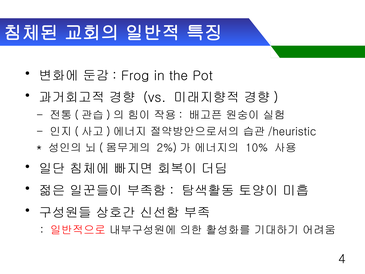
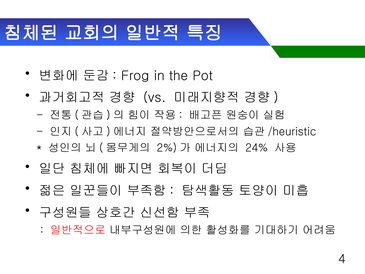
10%: 10% -> 24% (257, 148)
